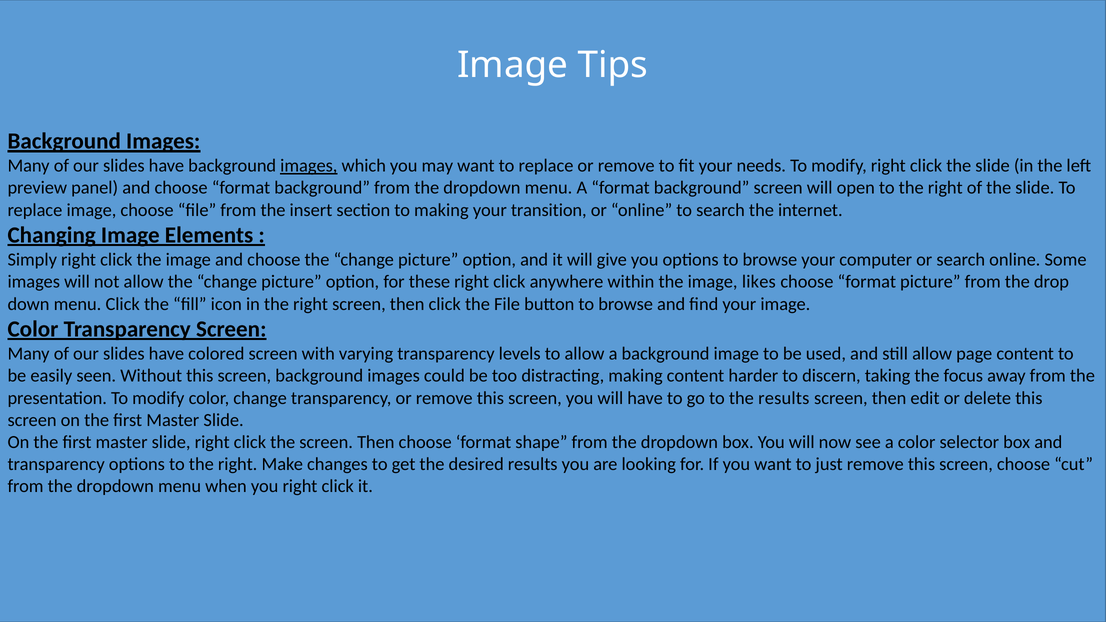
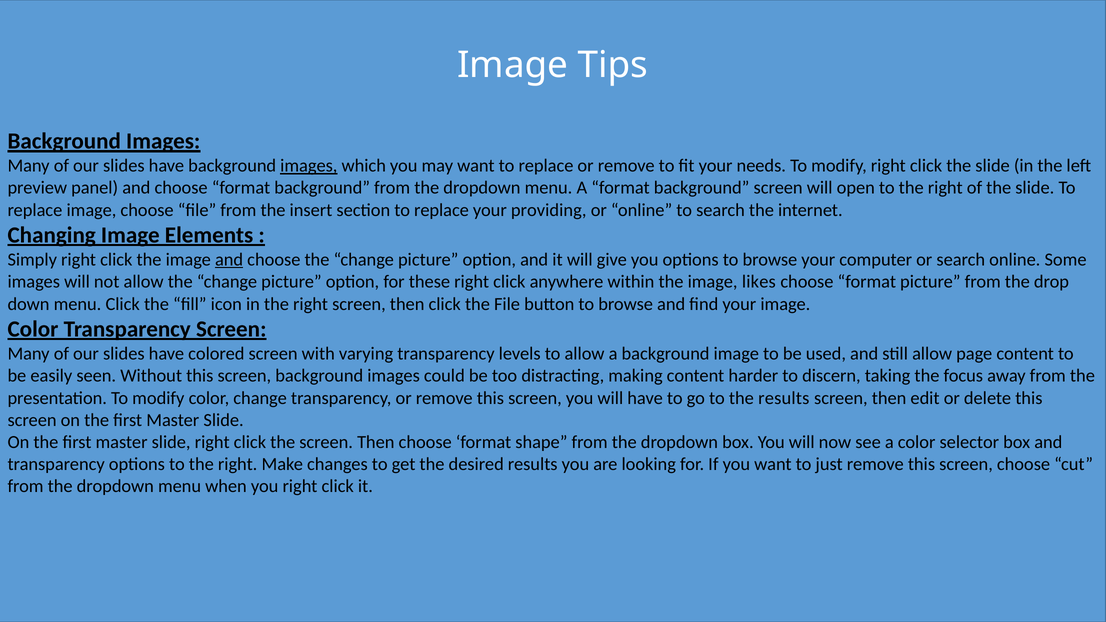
section to making: making -> replace (441, 210)
transition: transition -> providing (549, 210)
and underline: none -> present (229, 260)
